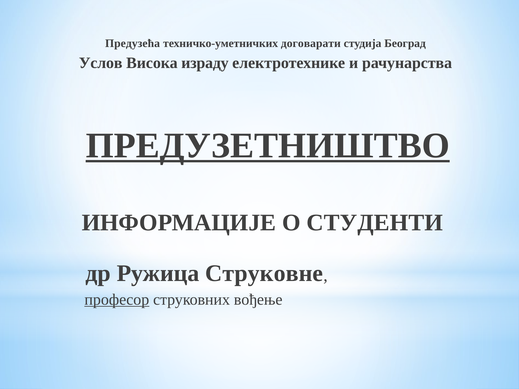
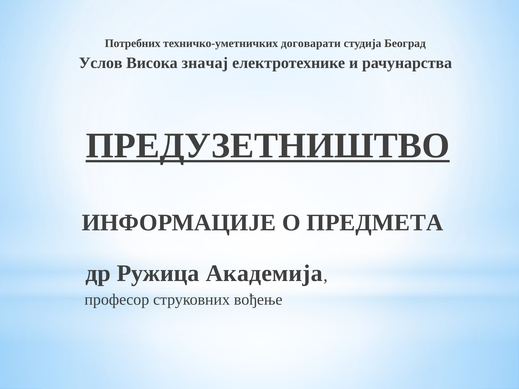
Предузећа: Предузећа -> Потребних (133, 43)
израду: израду -> значај (205, 63)
СТУДЕНТИ: СТУДЕНТИ -> ПРЕДМЕТА (375, 223)
Струковне: Струковне -> Академија (264, 274)
професор underline: present -> none (117, 300)
